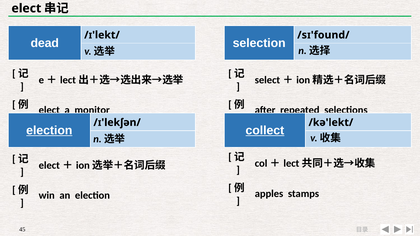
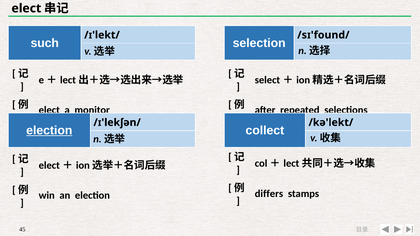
dead: dead -> such (45, 43)
collect underline: present -> none (265, 131)
apples: apples -> differs (269, 194)
